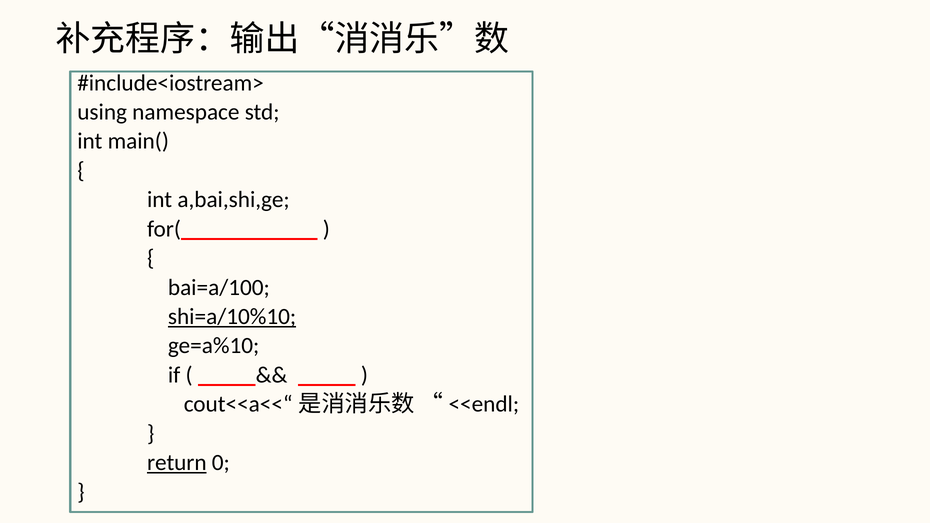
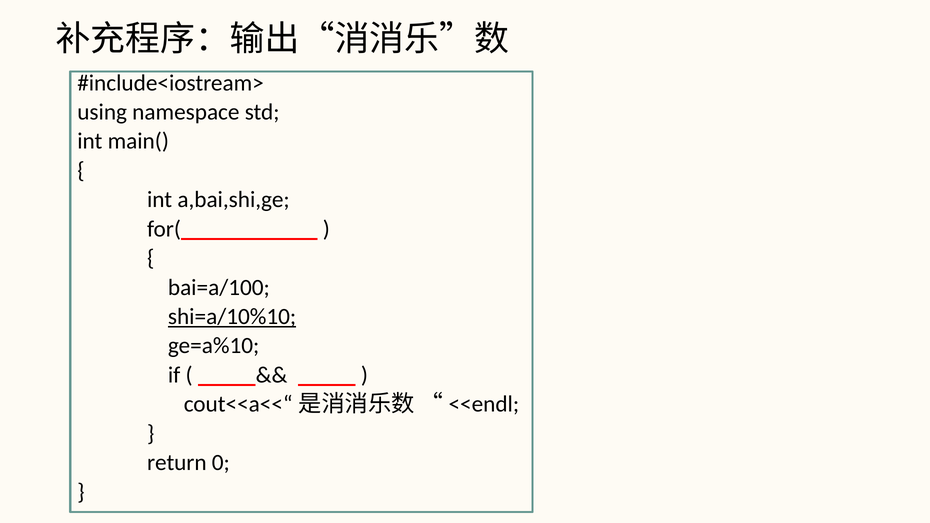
return underline: present -> none (177, 463)
